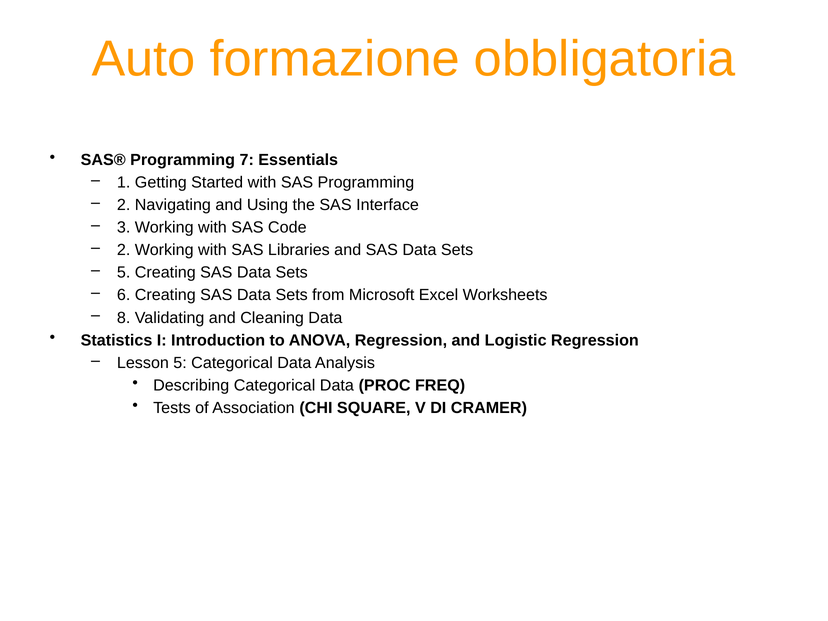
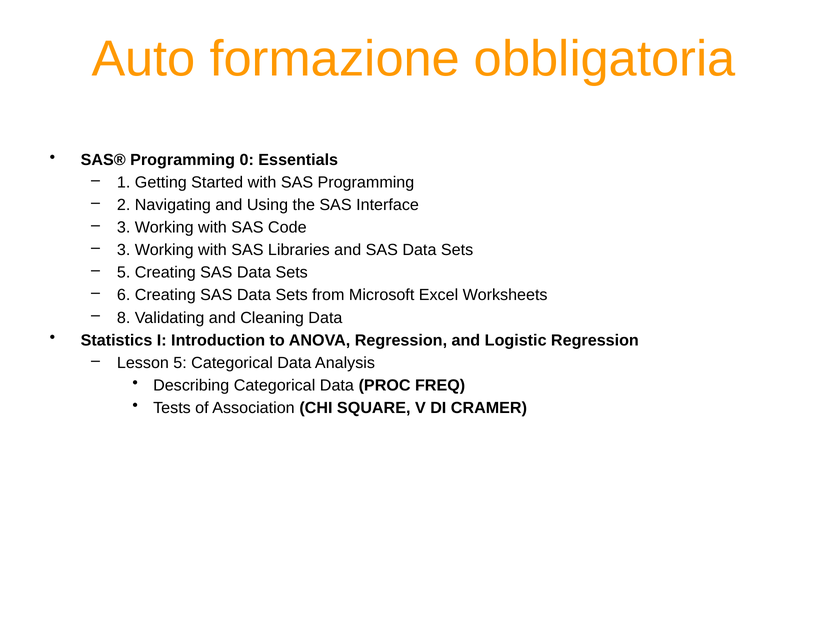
7: 7 -> 0 (247, 160)
2: 2 -> 3 (124, 250)
